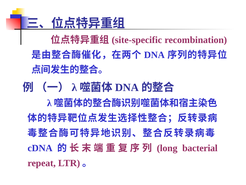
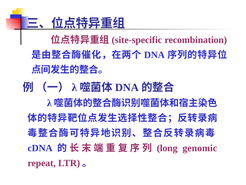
bacterial: bacterial -> genomic (200, 148)
